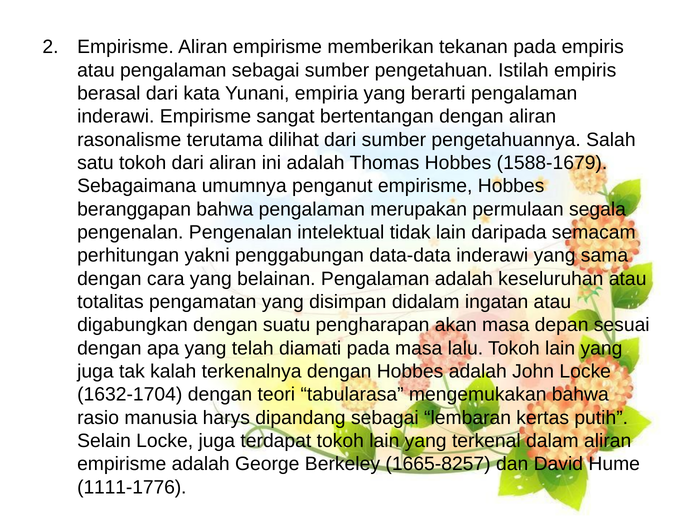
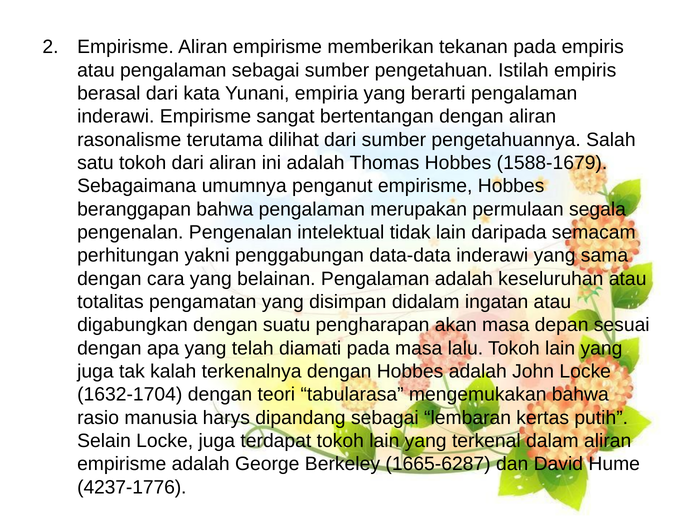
1665-8257: 1665-8257 -> 1665-6287 (438, 464)
1111-1776: 1111-1776 -> 4237-1776 (132, 487)
